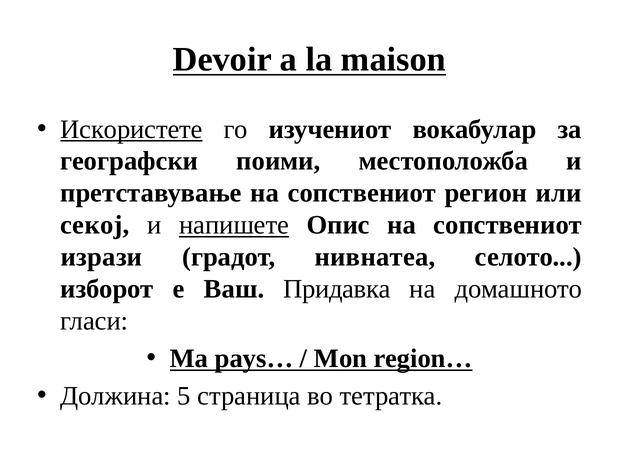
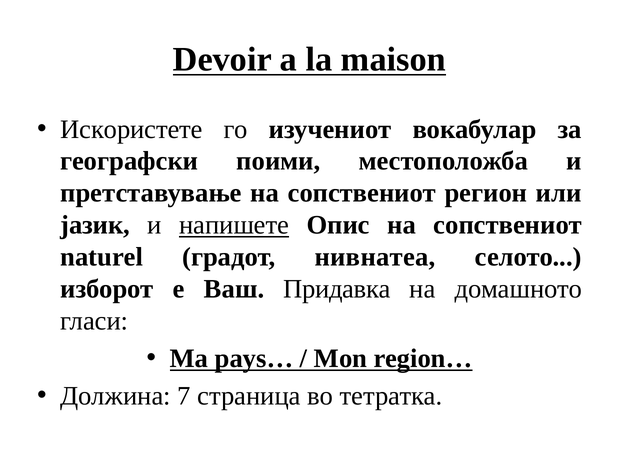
Искористете underline: present -> none (131, 129)
секој: секој -> јазик (95, 225)
изрази: изрази -> naturel (102, 257)
5: 5 -> 7 (184, 396)
